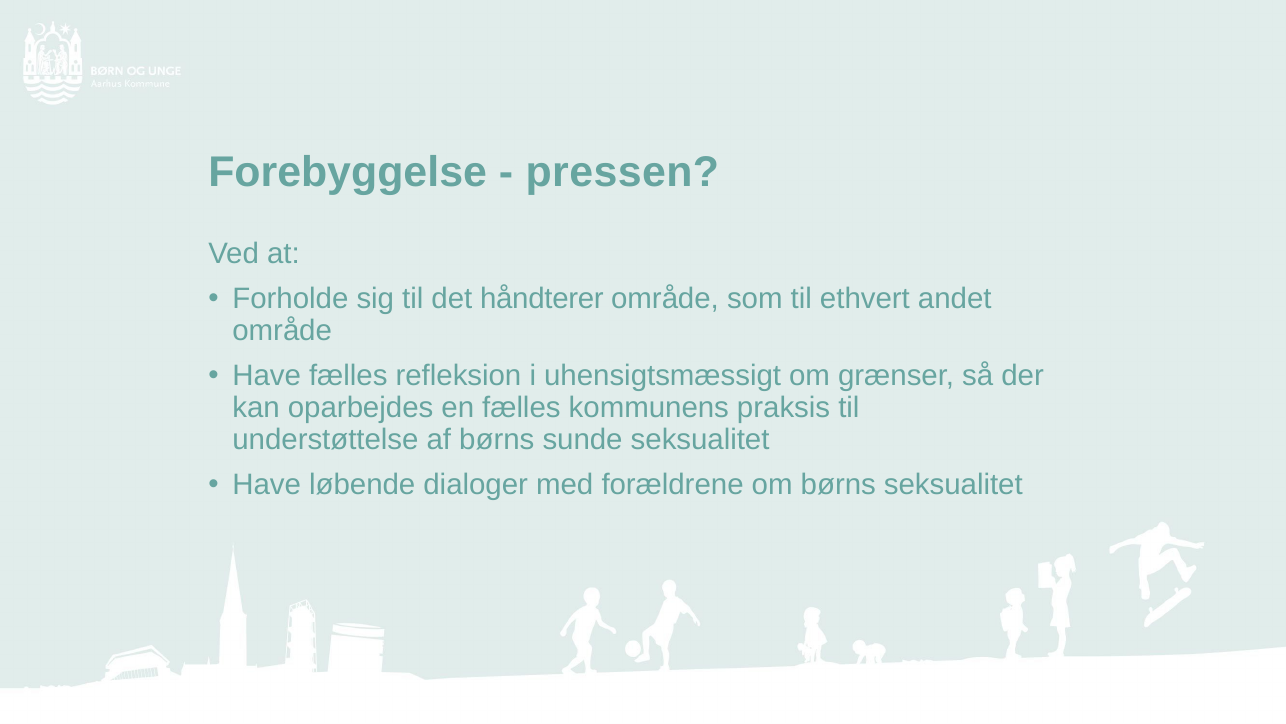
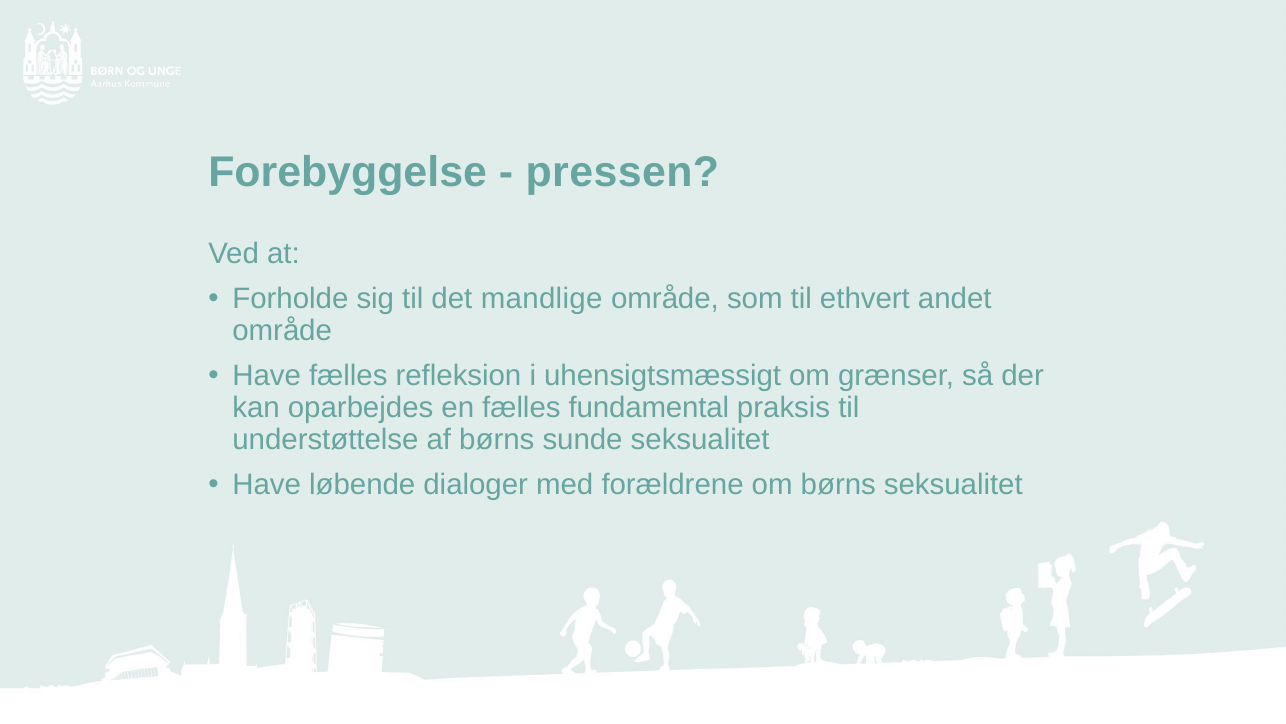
håndterer: håndterer -> mandlige (542, 299)
kommunens: kommunens -> fundamental (649, 408)
